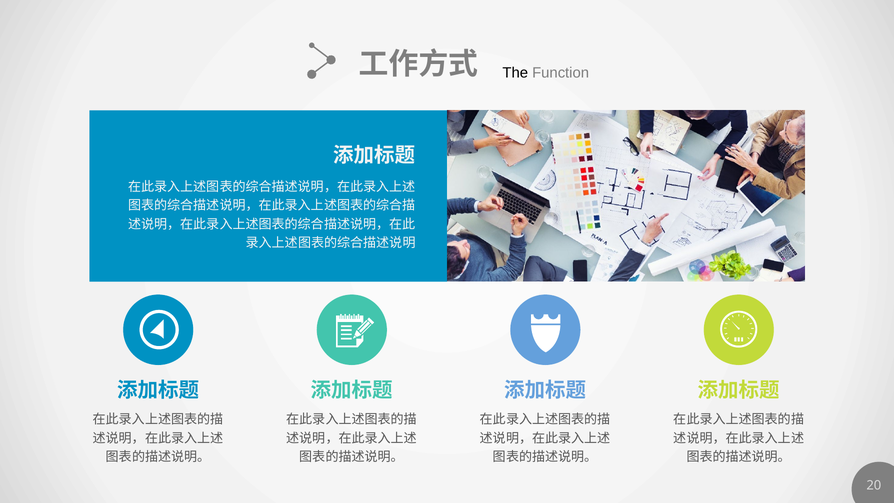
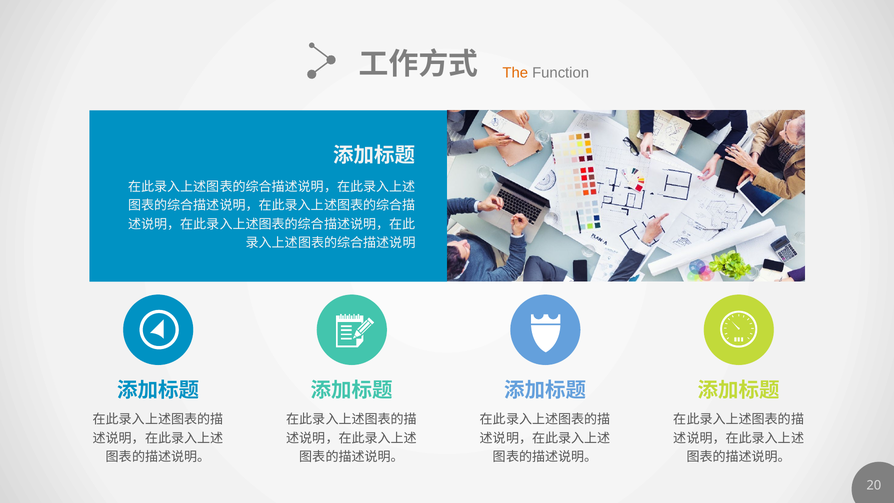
The colour: black -> orange (515, 73)
